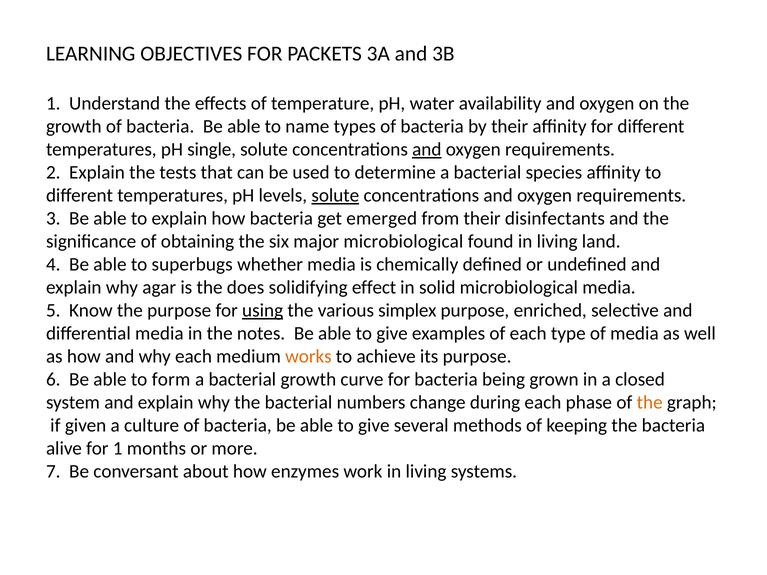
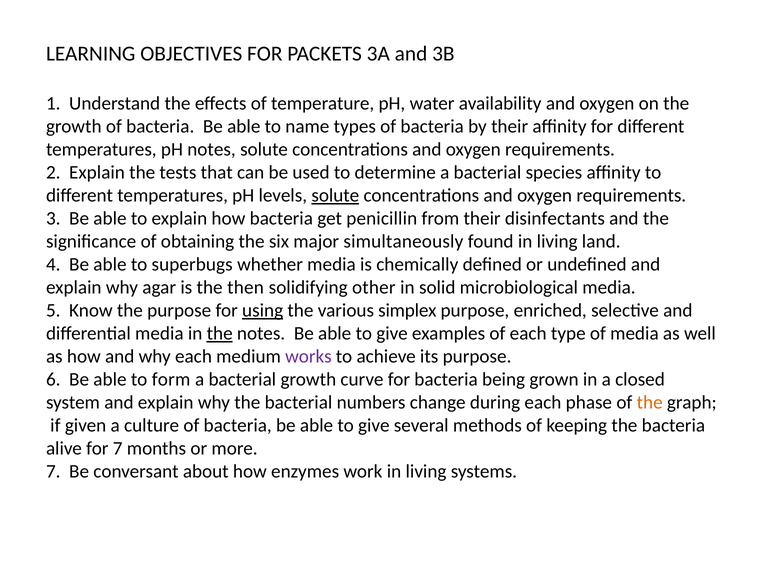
pH single: single -> notes (211, 150)
and underline: present -> none (427, 150)
emerged: emerged -> penicillin (382, 219)
major microbiological: microbiological -> simultaneously (403, 242)
does: does -> then (246, 288)
effect: effect -> other (374, 288)
the underline: none -> present (220, 334)
works colour: orange -> purple (308, 357)
for 1: 1 -> 7 (118, 449)
